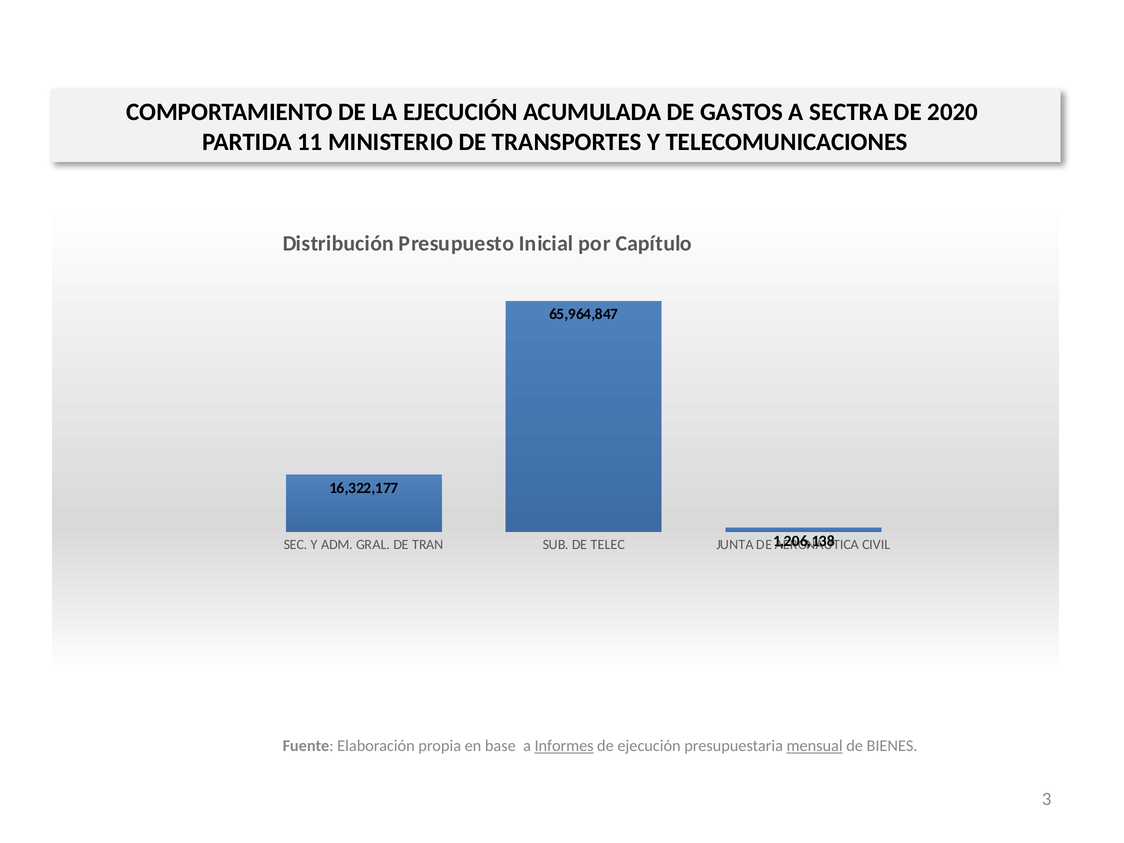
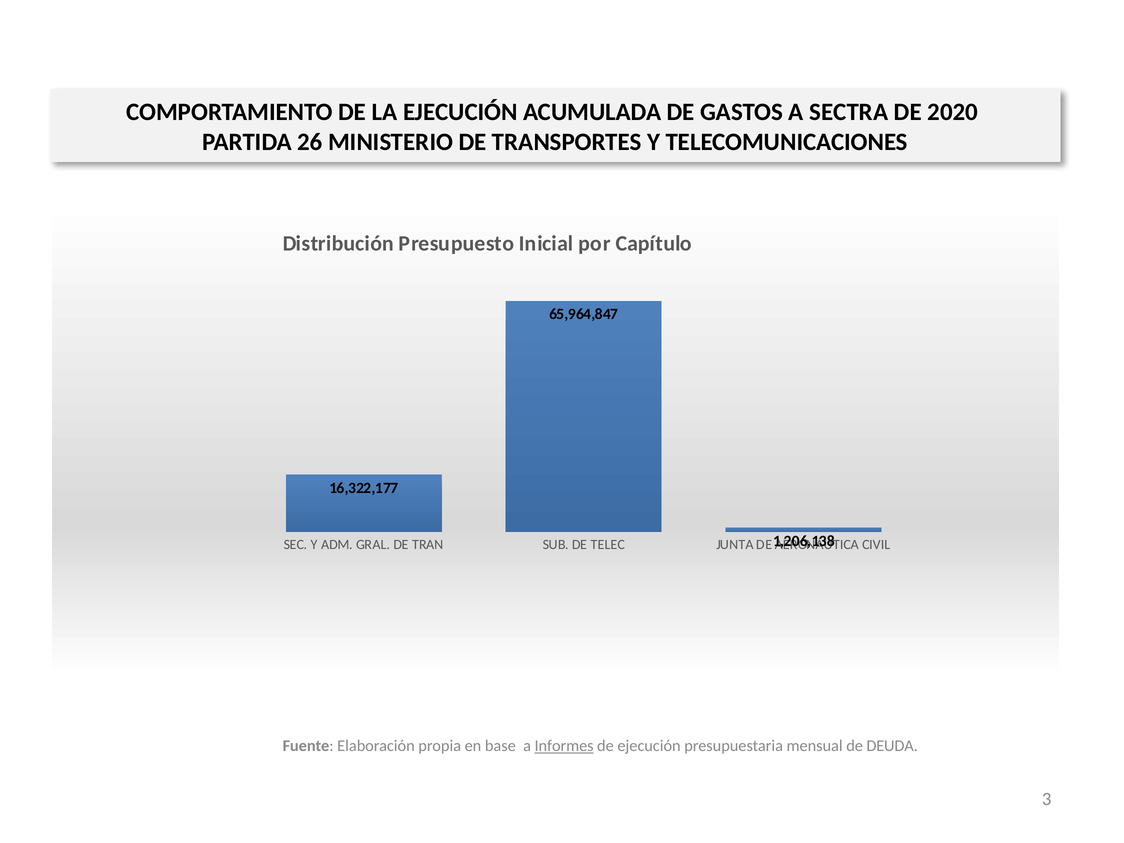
11: 11 -> 26 (310, 142)
mensual underline: present -> none (815, 746)
BIENES: BIENES -> DEUDA (892, 746)
